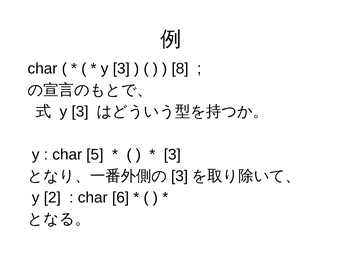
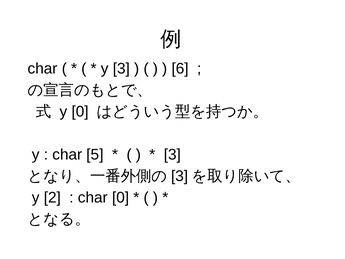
8: 8 -> 6 (180, 69)
3: 3 -> 0 (80, 112)
char 6: 6 -> 0 (121, 197)
